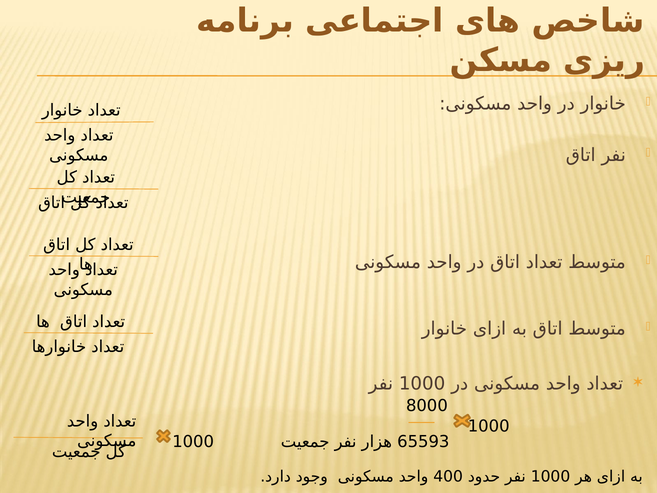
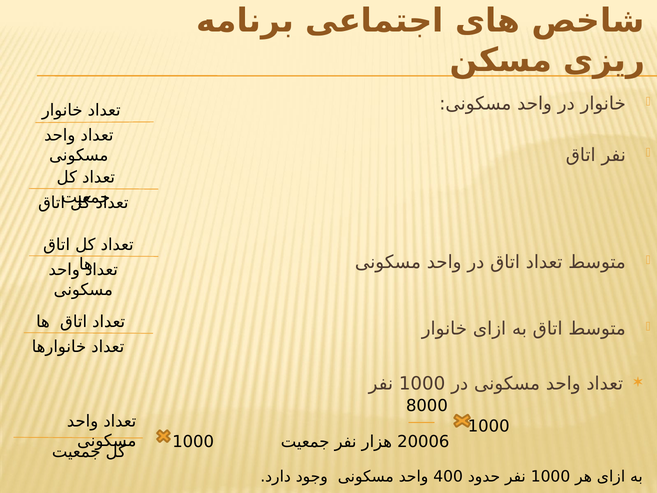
65593: 65593 -> 20006 (423, 442)
